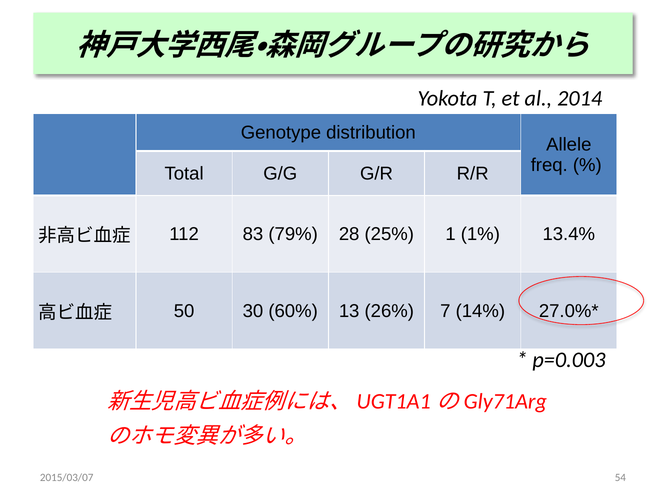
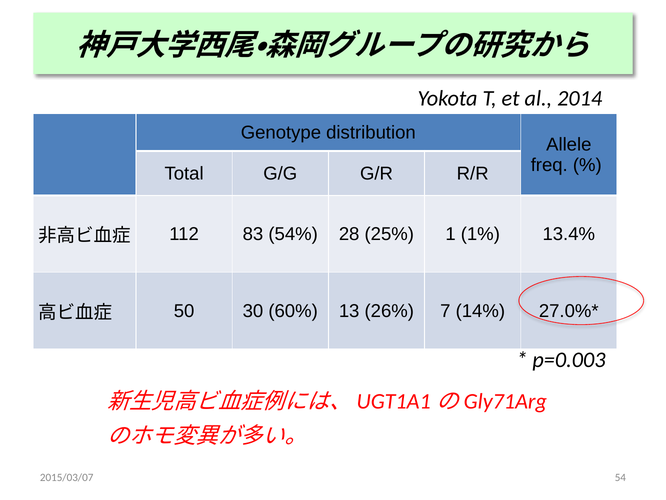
79%: 79% -> 54% (293, 234)
